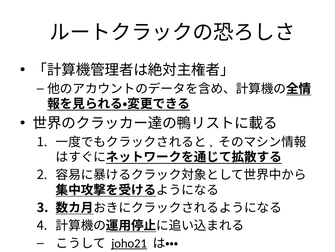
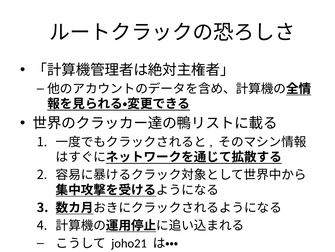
joho21 underline: present -> none (129, 243)
